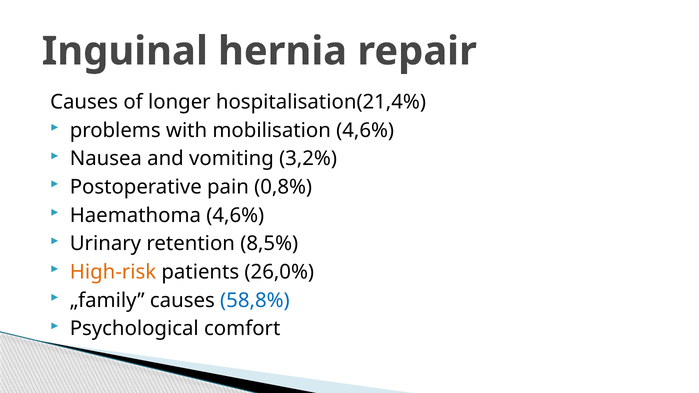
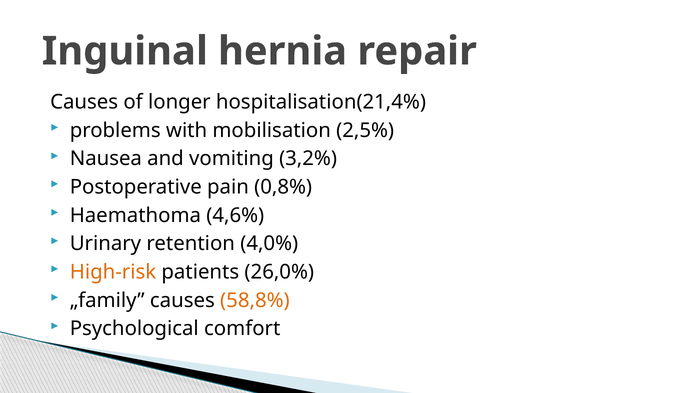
mobilisation 4,6%: 4,6% -> 2,5% (365, 130)
8,5%: 8,5% -> 4,0% (269, 244)
58,8% colour: blue -> orange (255, 300)
